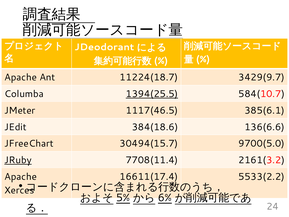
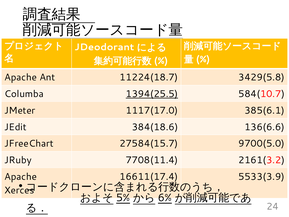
3429(9.7: 3429(9.7 -> 3429(5.8 (261, 77)
1117(46.5: 1117(46.5 -> 1117(17.0 (152, 110)
30494(15.7: 30494(15.7 -> 27584(15.7 (149, 143)
JRuby underline: present -> none (18, 160)
5533(2.2: 5533(2.2 -> 5533(3.9 (261, 177)
